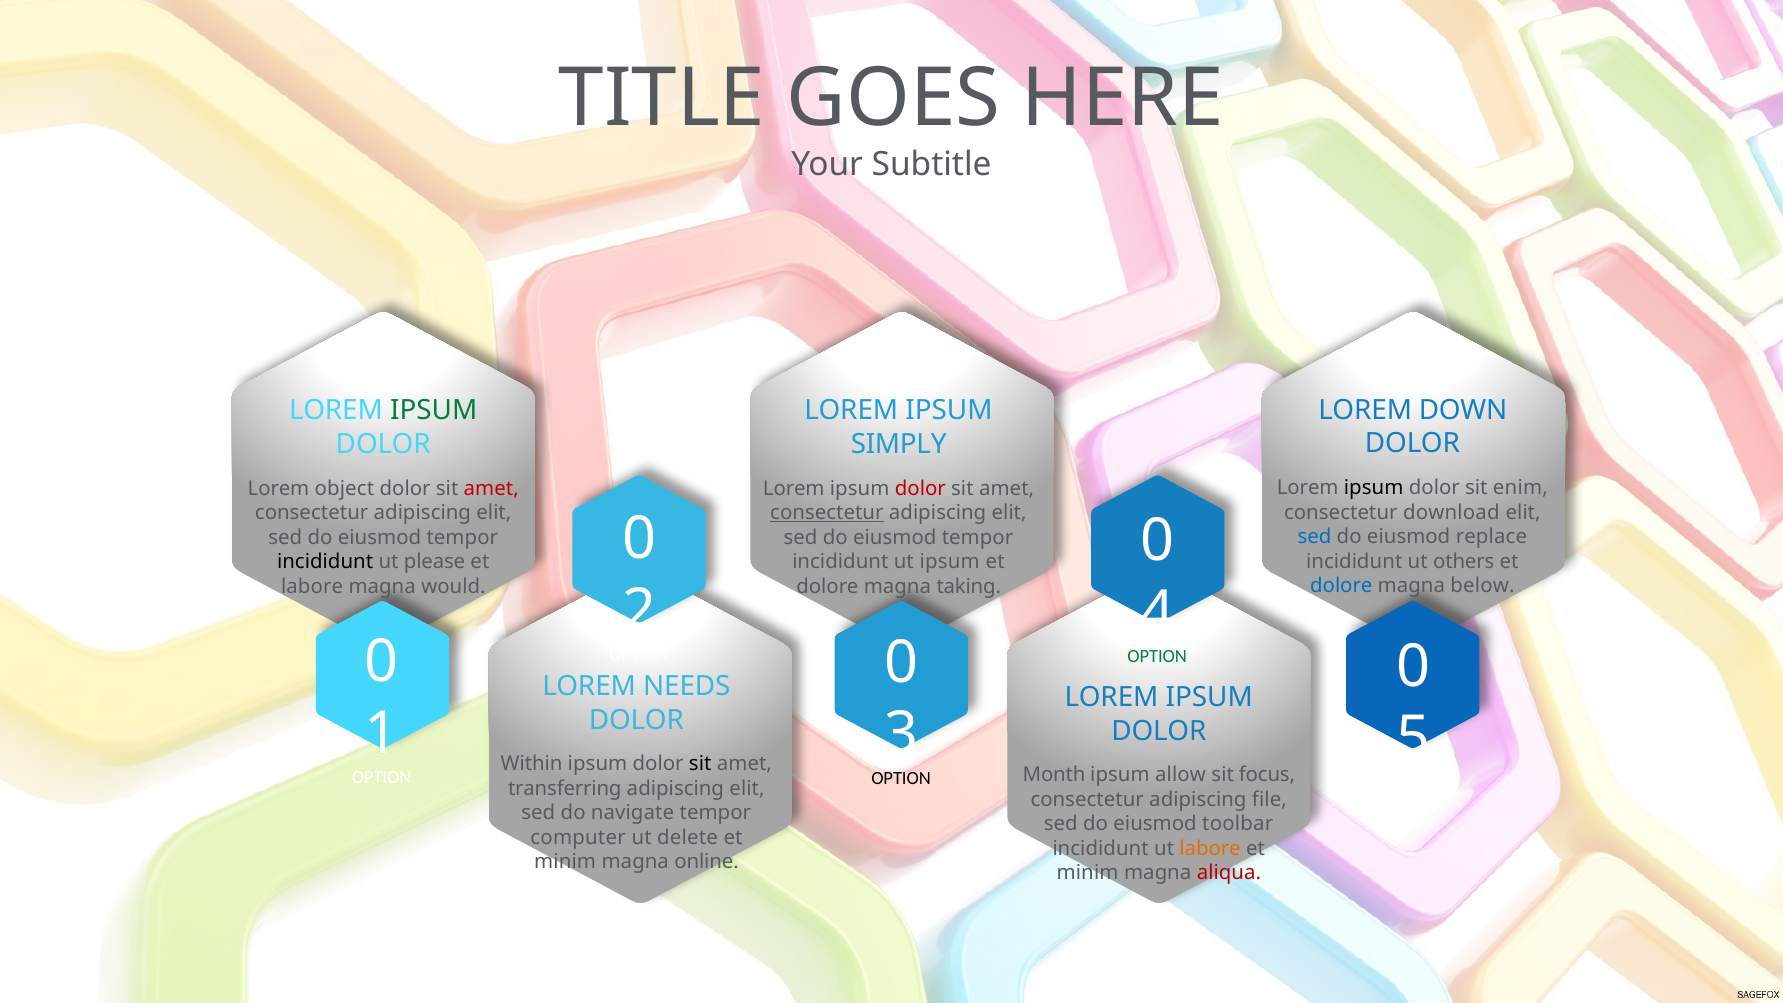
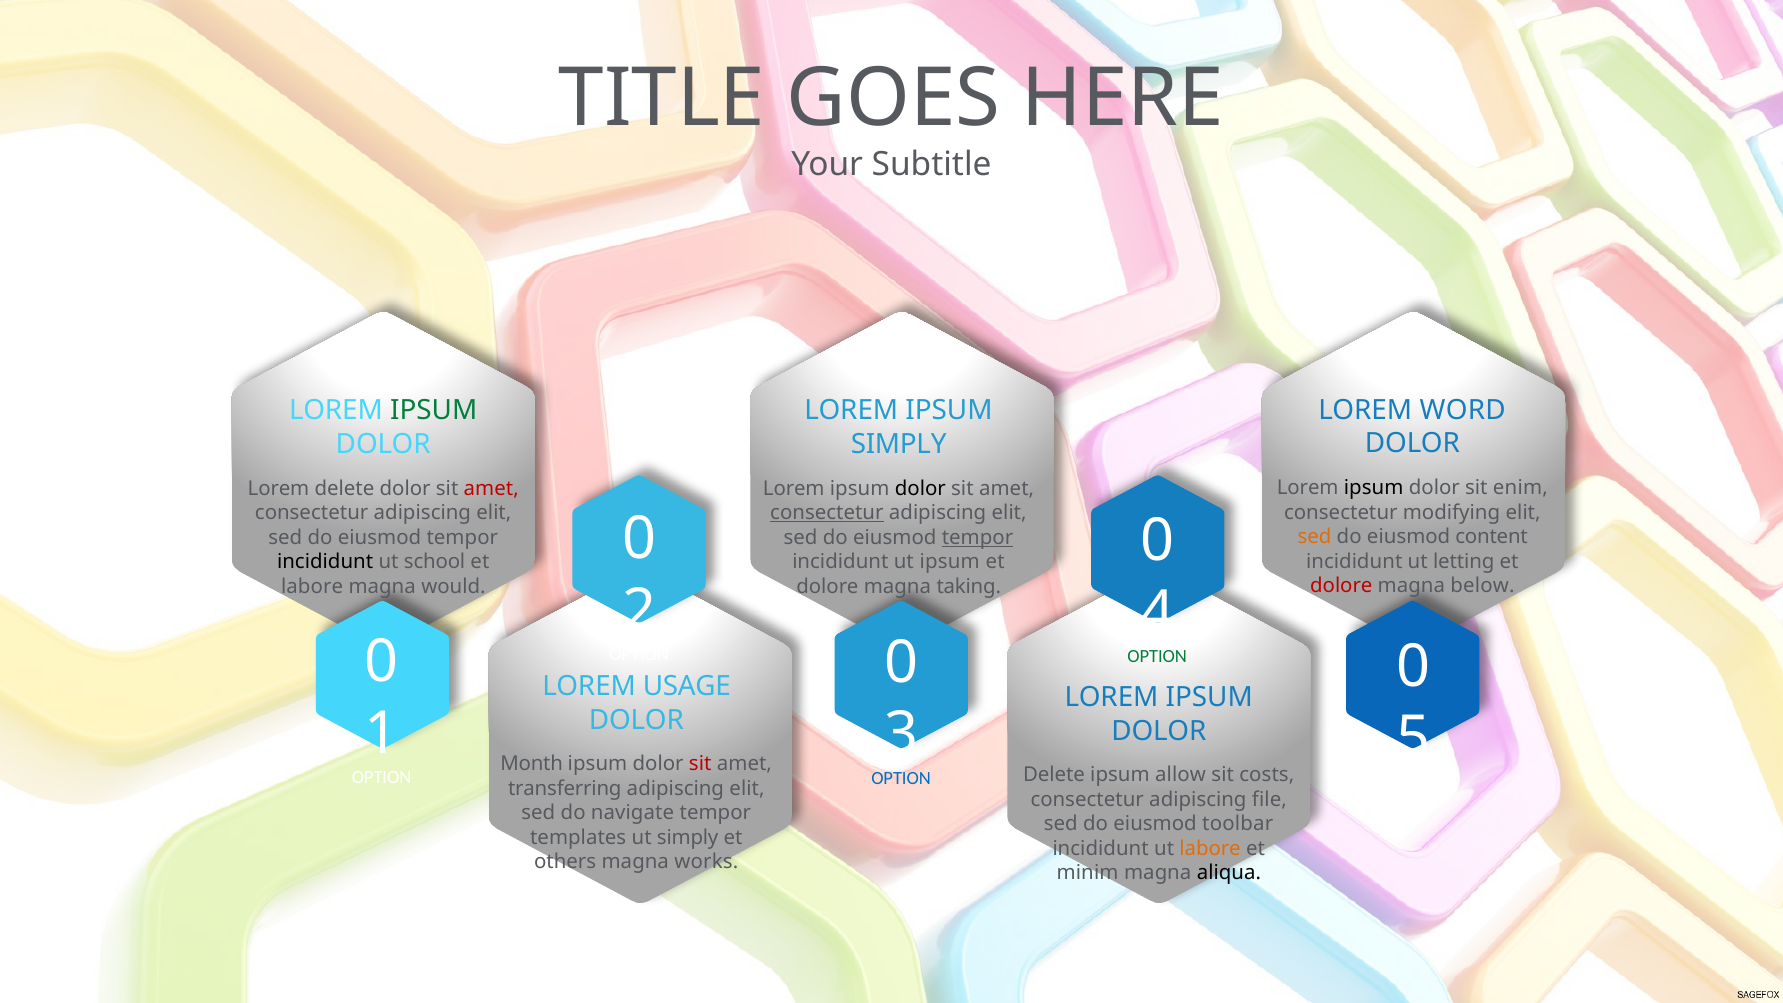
DOWN: DOWN -> WORD (1463, 410)
Lorem object: object -> delete (344, 488)
dolor colour: red -> black (920, 488)
download: download -> modifying (1451, 512)
sed colour: blue -> orange (1314, 537)
replace: replace -> content (1492, 537)
tempor underline: none -> present (978, 537)
others: others -> letting (1464, 561)
please: please -> school (435, 562)
dolore colour: blue -> red (1341, 586)
NEEDS: NEEDS -> USAGE (687, 687)
Within: Within -> Month (532, 764)
sit colour: black -> red (700, 764)
Month: Month -> Delete (1054, 775)
focus: focus -> costs (1267, 775)
OPTION colour: black -> blue (901, 778)
computer: computer -> templates (578, 838)
ut delete: delete -> simply (688, 838)
minim: minim -> others (565, 862)
online: online -> works (706, 862)
aliqua colour: red -> black (1229, 873)
